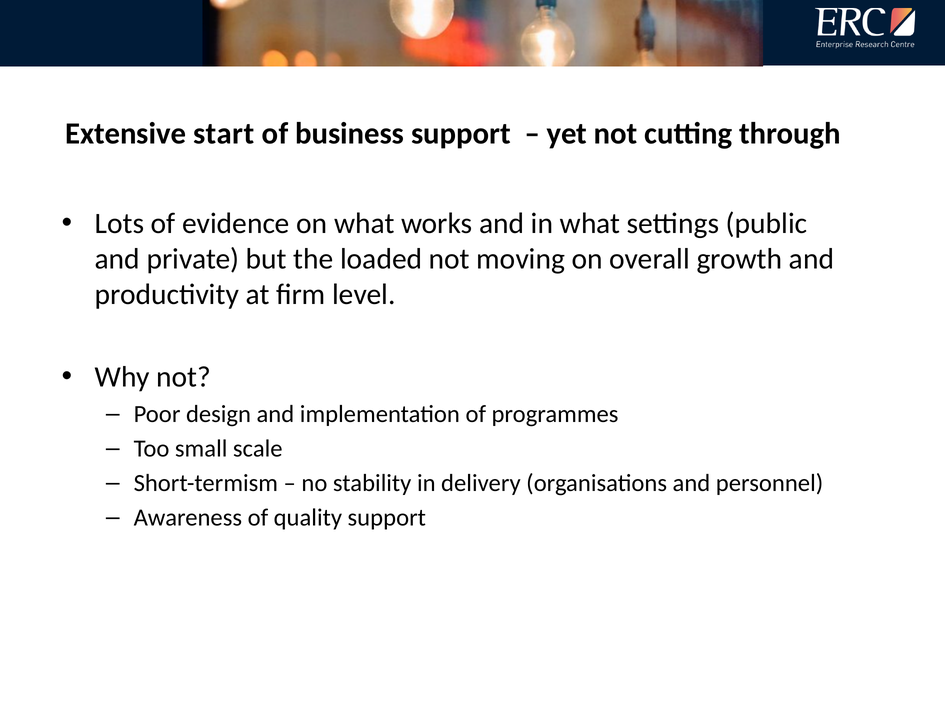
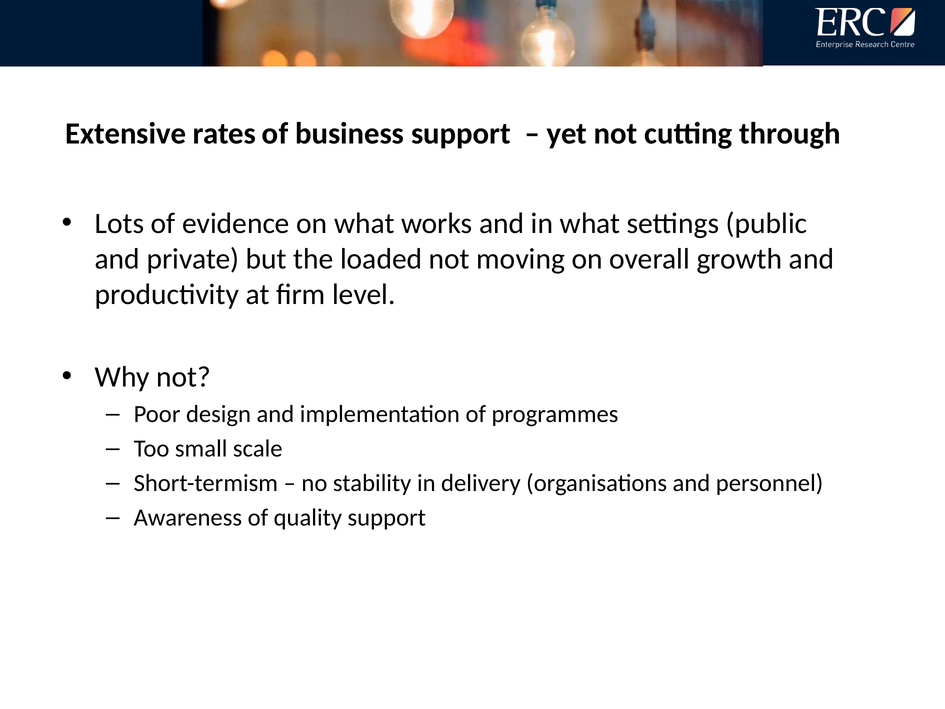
start: start -> rates (224, 134)
